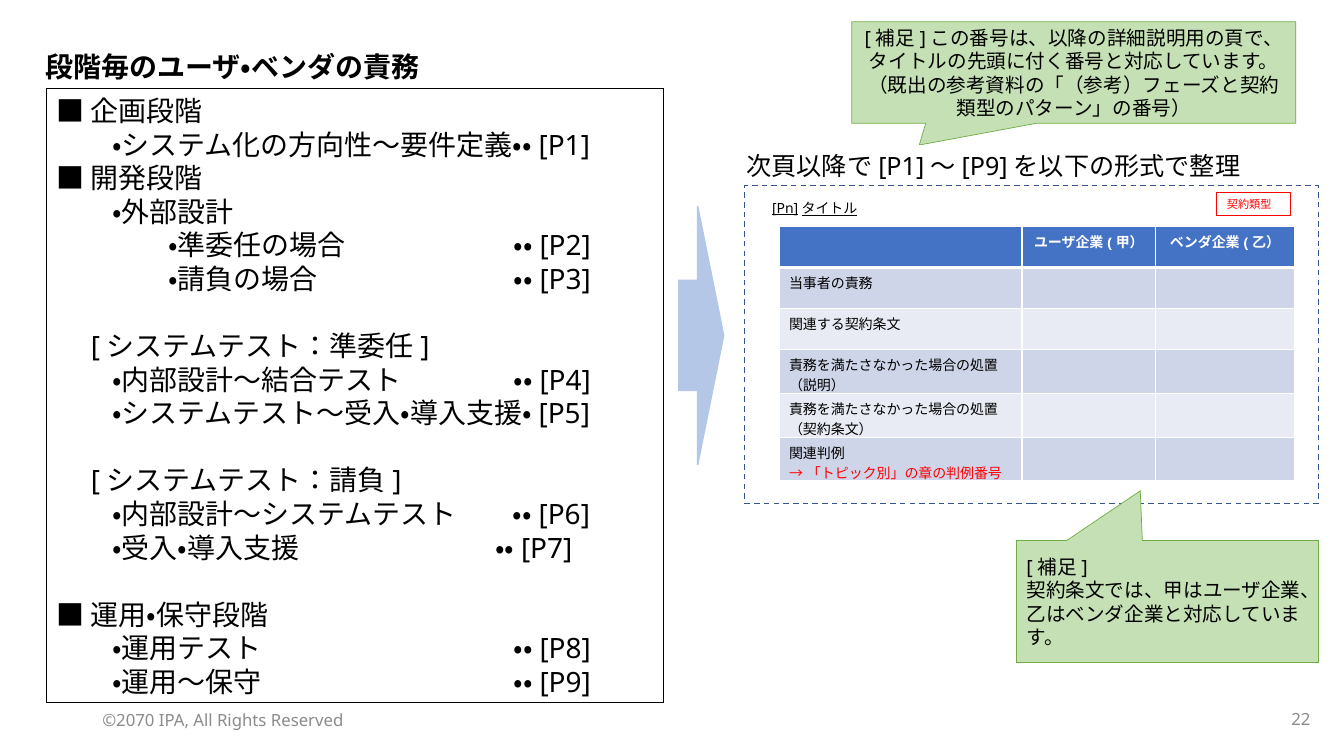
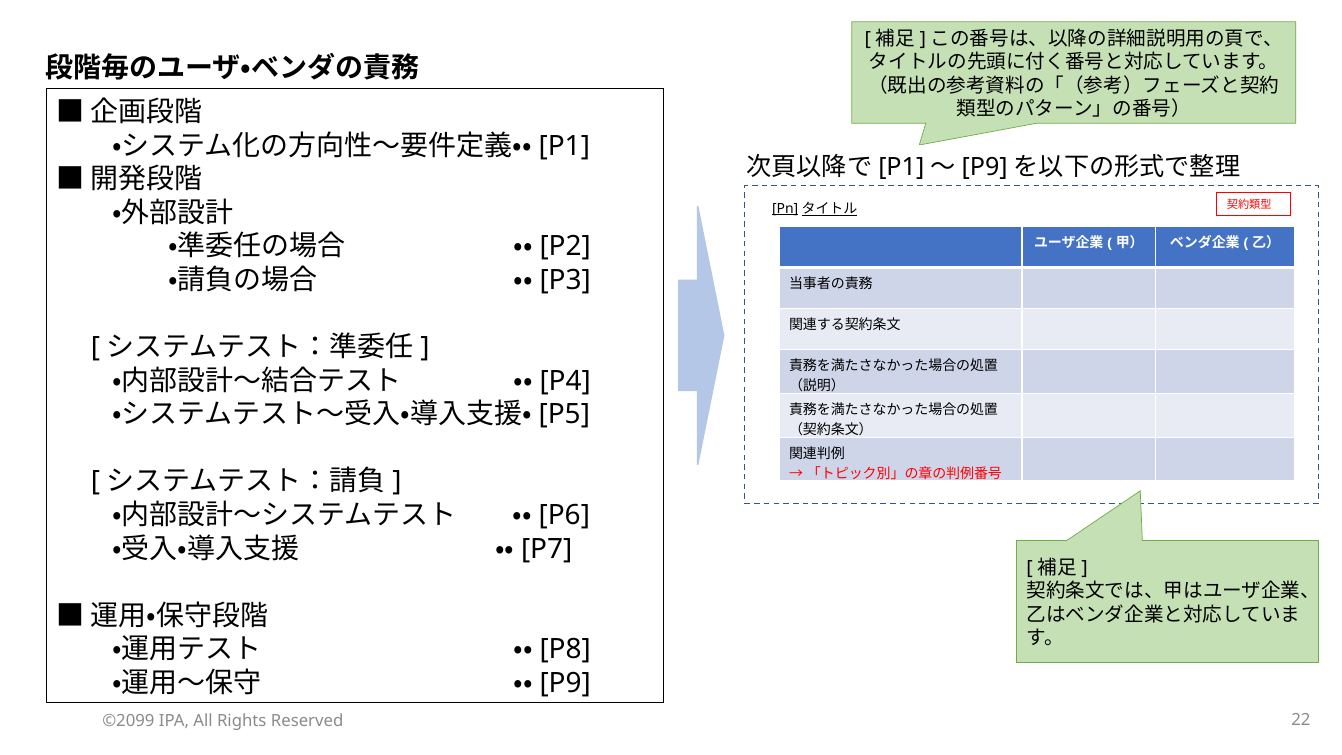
©2070: ©2070 -> ©2099 (128, 721)
